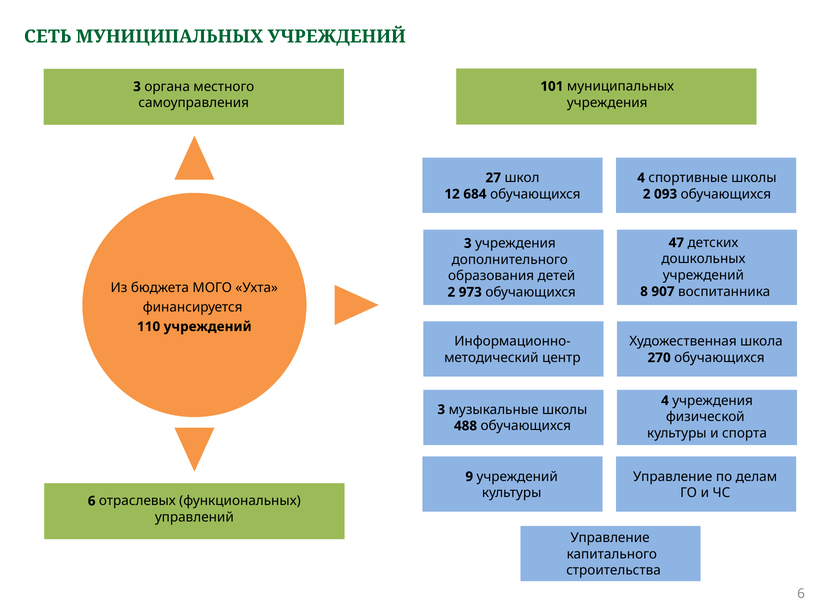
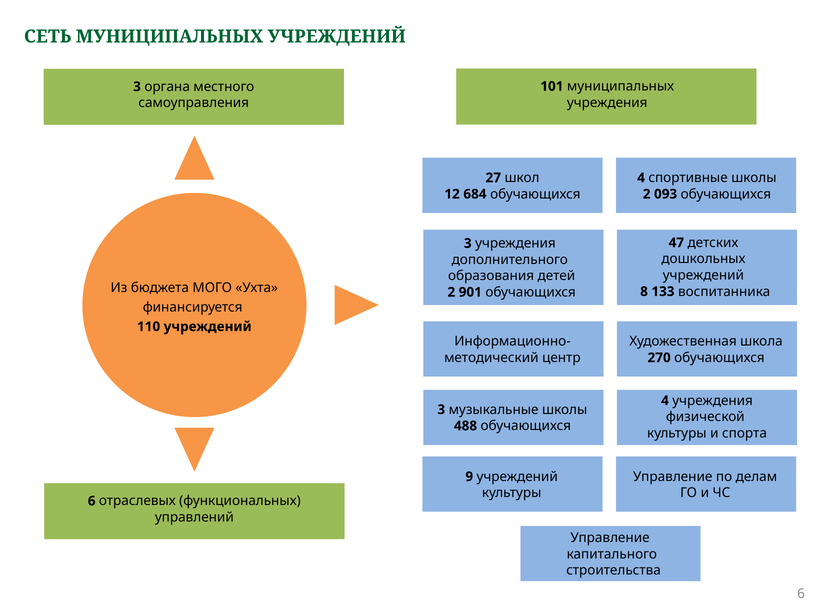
907: 907 -> 133 (663, 291)
973: 973 -> 901 (470, 292)
